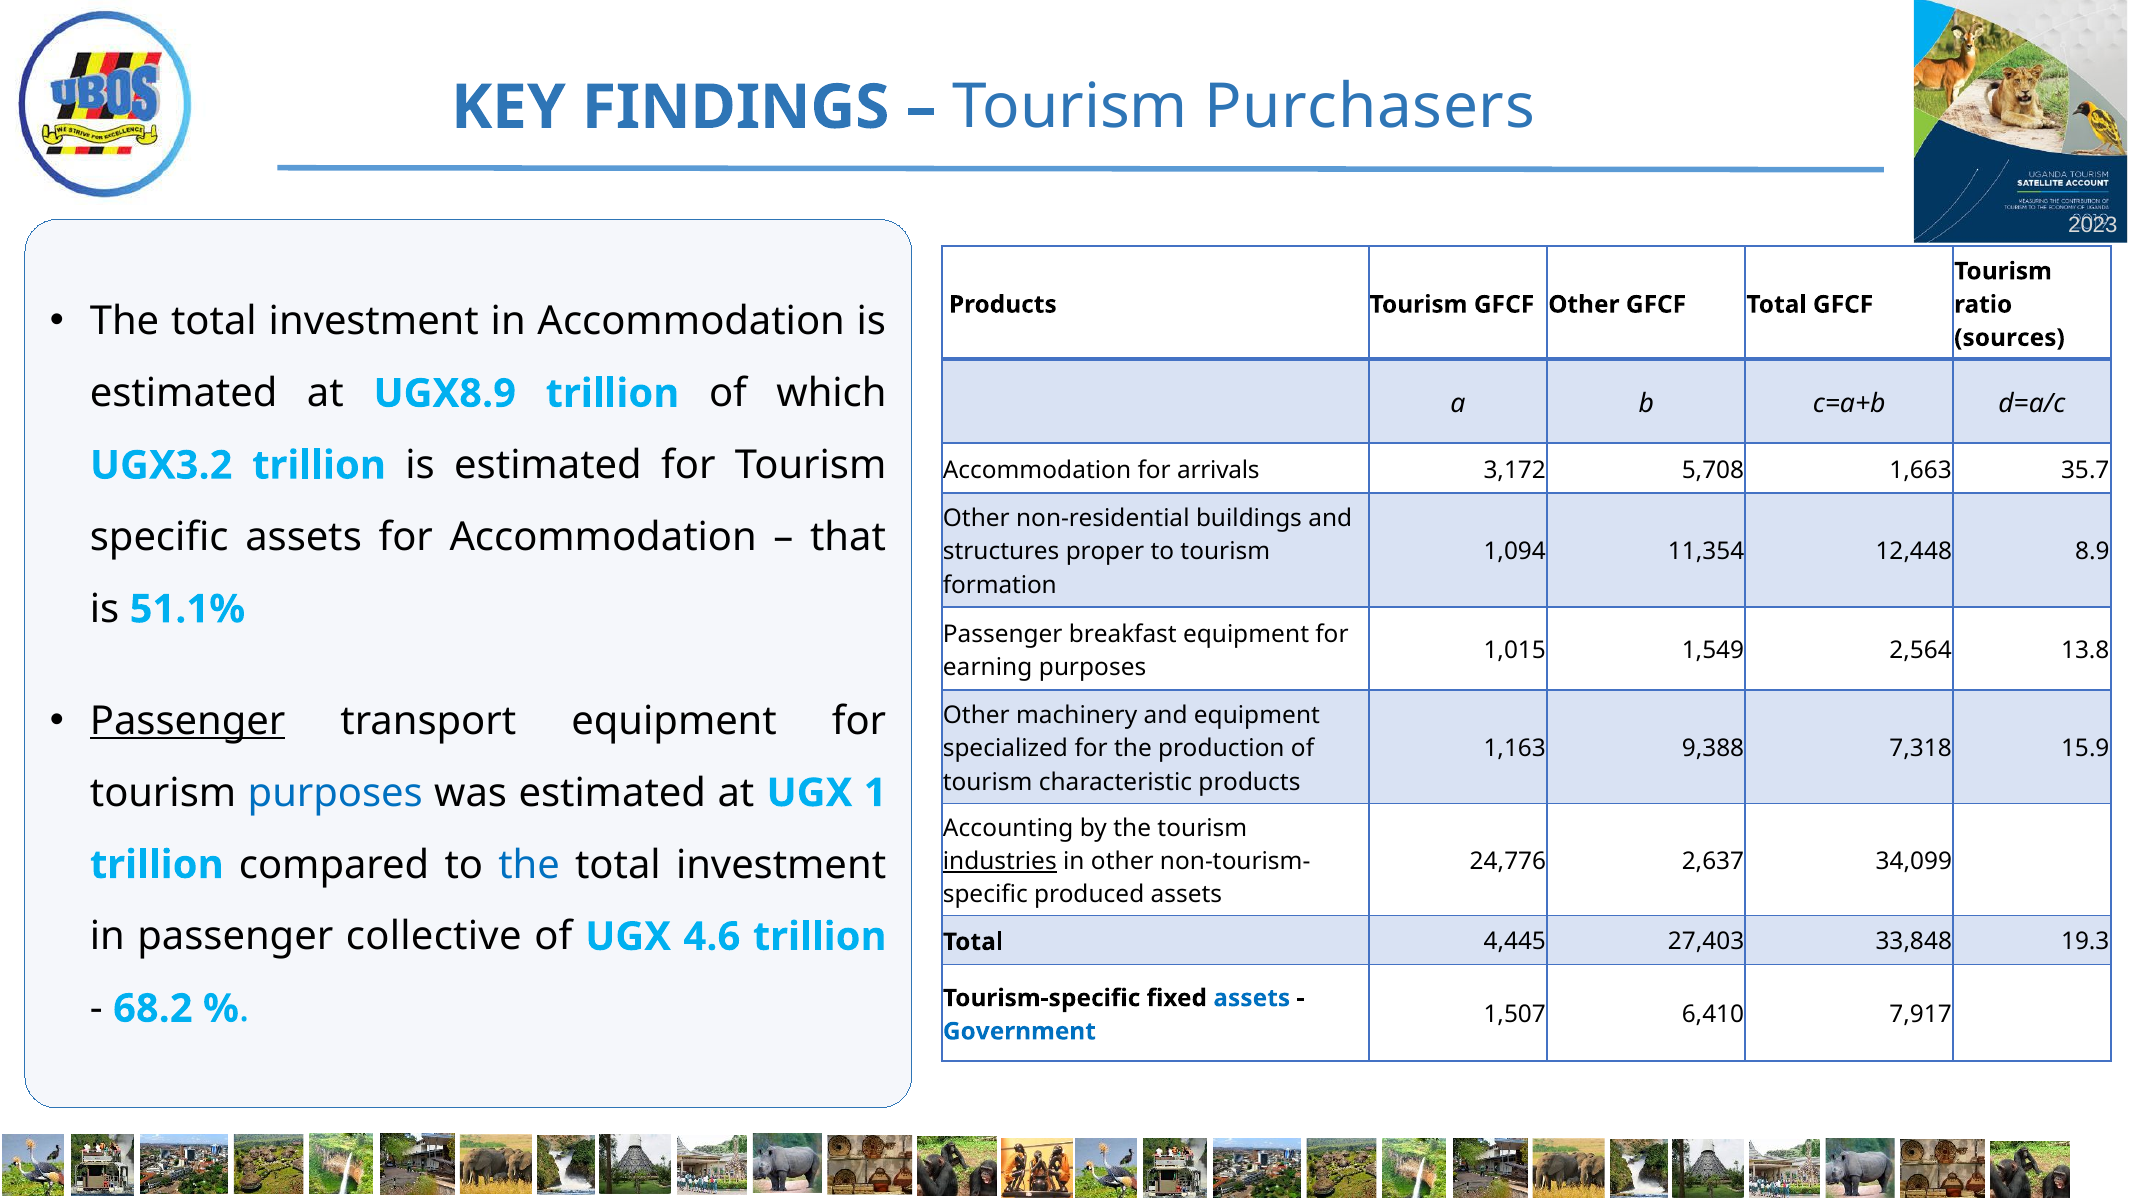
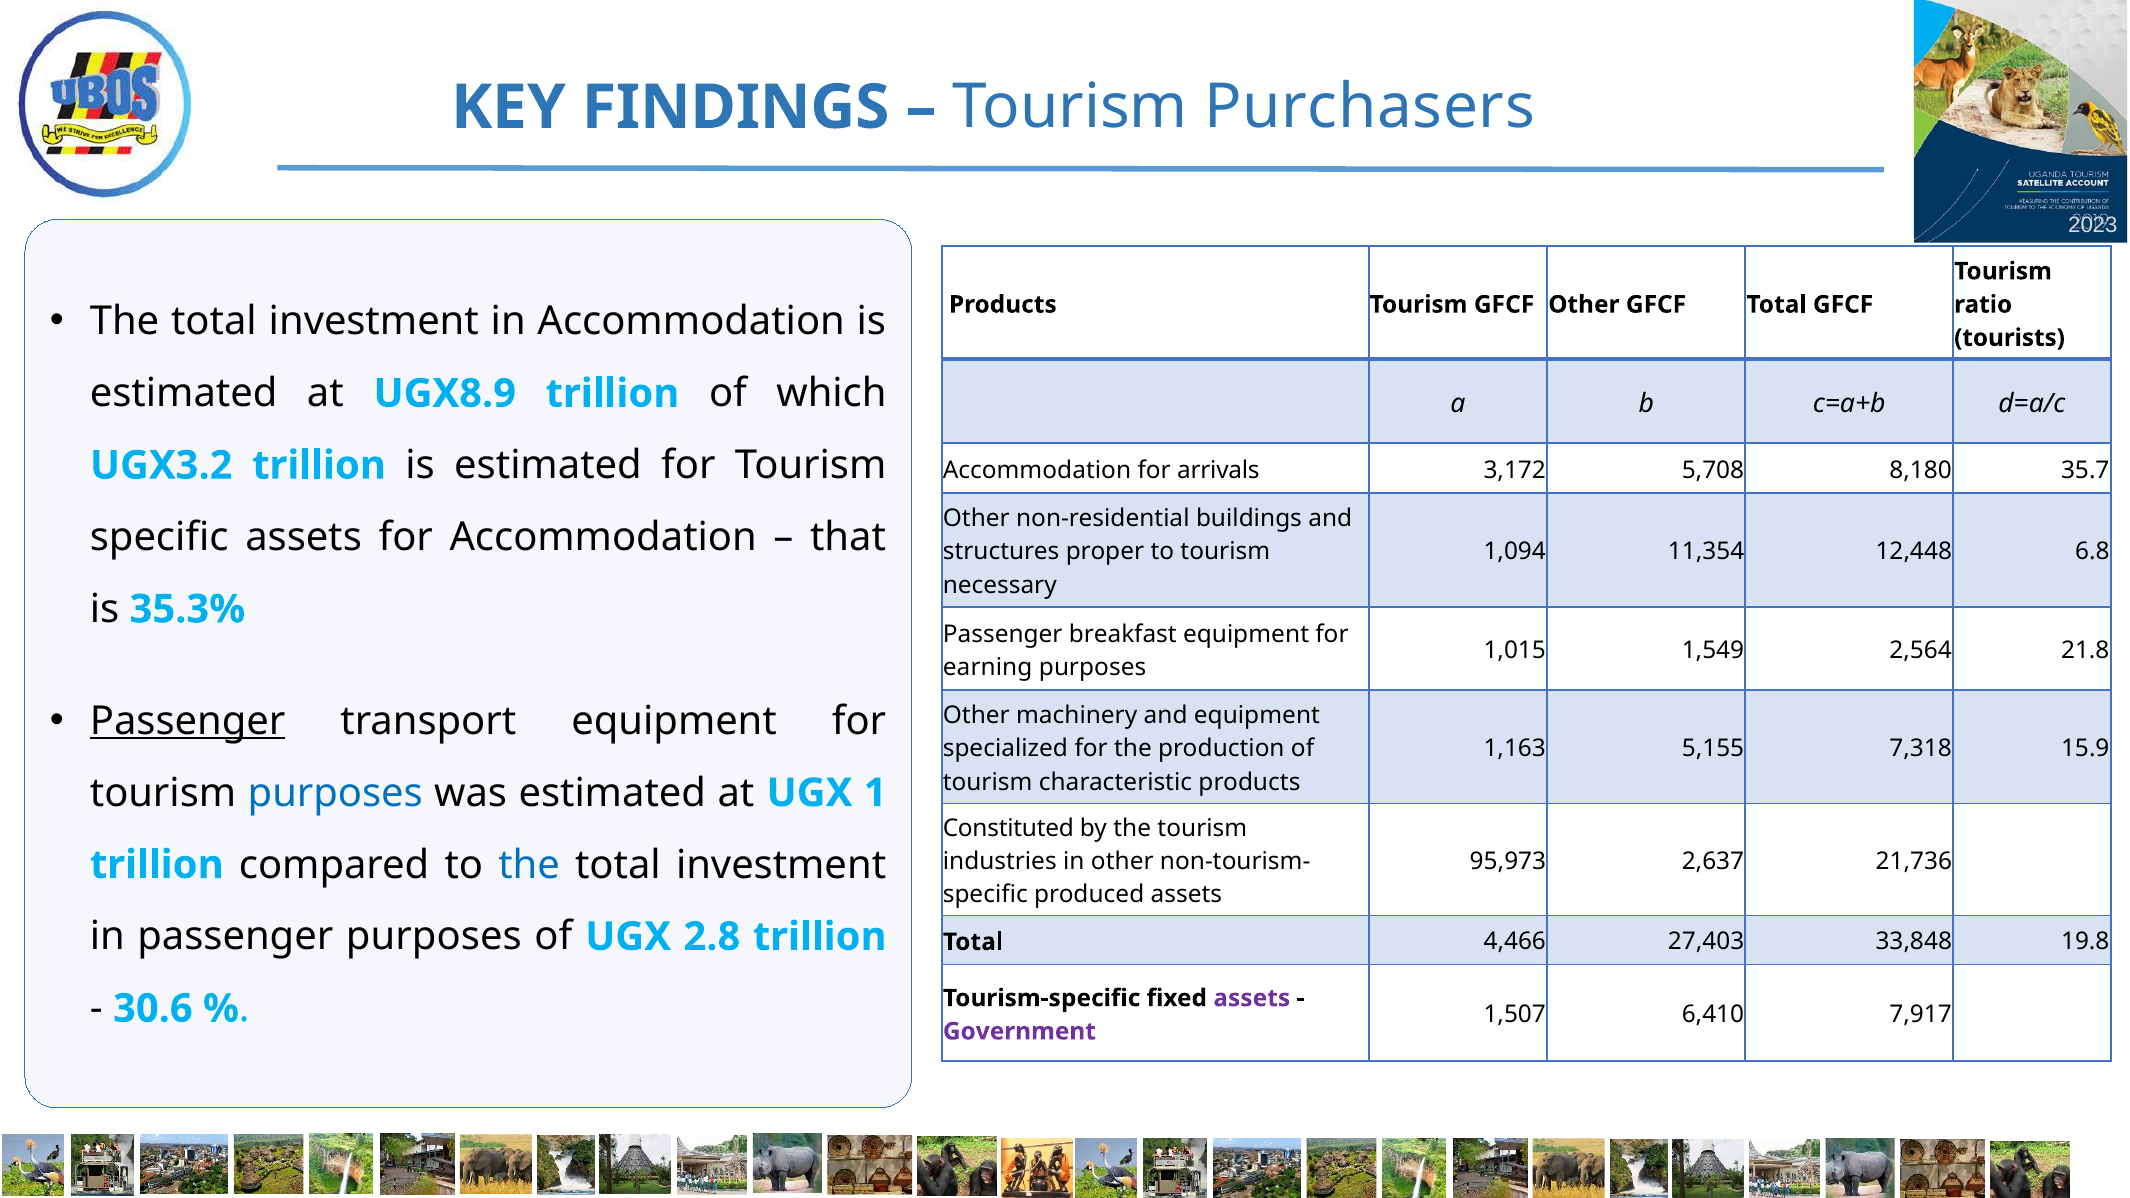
sources: sources -> tourists (2010, 338)
1,663: 1,663 -> 8,180 (1921, 470)
8.9: 8.9 -> 6.8 (2092, 552)
formation: formation -> necessary (1000, 585)
51.1%: 51.1% -> 35.3% (187, 609)
13.8: 13.8 -> 21.8 (2085, 651)
9,388: 9,388 -> 5,155 (1713, 749)
Accounting: Accounting -> Constituted (1008, 828)
industries underline: present -> none (1000, 861)
24,776: 24,776 -> 95,973 (1508, 861)
34,099: 34,099 -> 21,736 (1914, 861)
passenger collective: collective -> purposes (434, 937)
4.6: 4.6 -> 2.8 (712, 937)
4,445: 4,445 -> 4,466 (1515, 942)
19.3: 19.3 -> 19.8 (2085, 942)
assets colour: blue -> purple (1252, 998)
68.2: 68.2 -> 30.6 (153, 1009)
Government colour: blue -> purple (1019, 1032)
